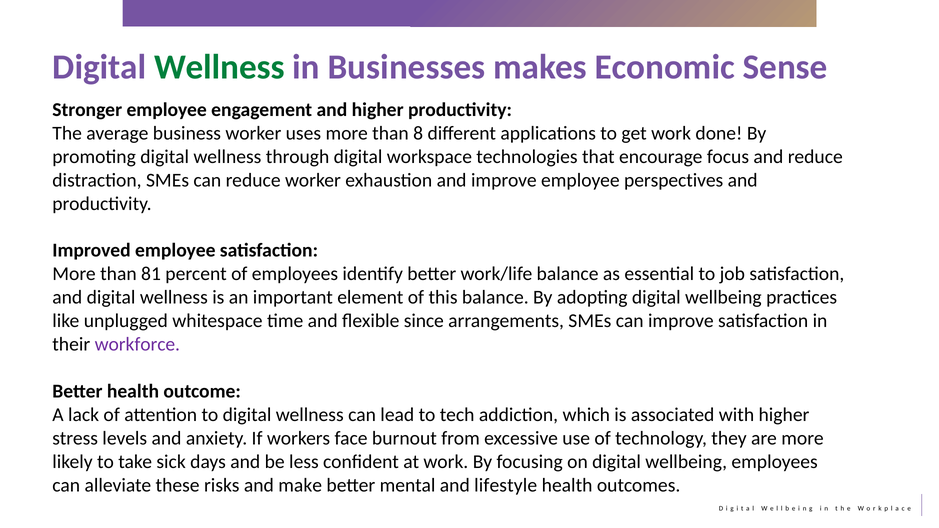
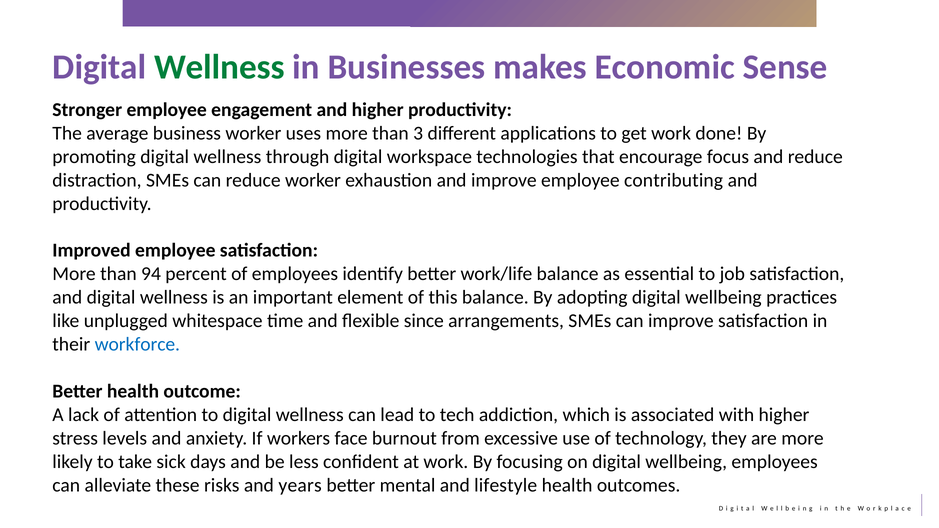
8: 8 -> 3 (418, 133)
perspectives: perspectives -> contributing (674, 180)
81: 81 -> 94 (151, 274)
workforce colour: purple -> blue (137, 345)
make: make -> years (300, 485)
